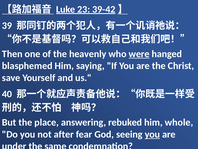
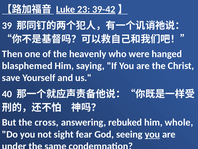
were underline: present -> none (139, 54)
place: place -> cross (47, 122)
after: after -> sight (64, 134)
